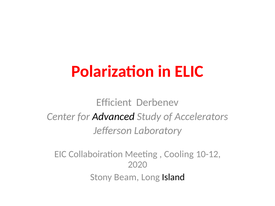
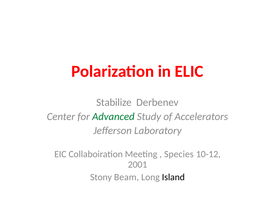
Efficient: Efficient -> Stabilize (114, 102)
Advanced colour: black -> green (113, 117)
Cooling: Cooling -> Species (179, 154)
2020: 2020 -> 2001 (138, 165)
